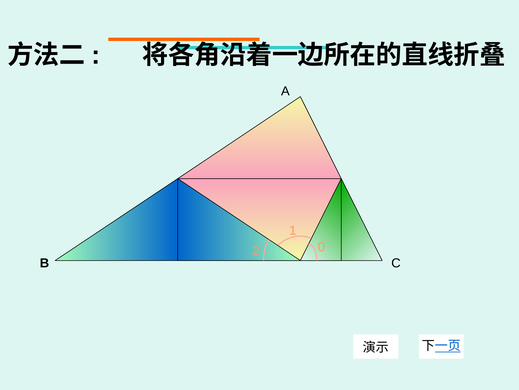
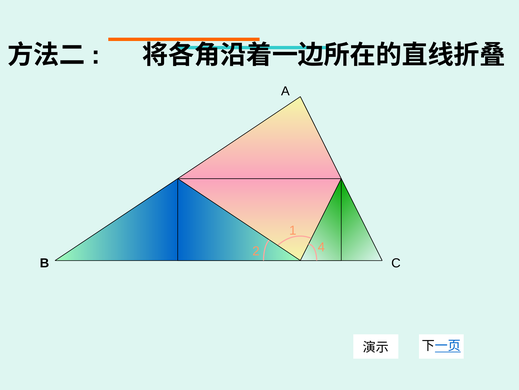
0: 0 -> 4 (321, 247)
